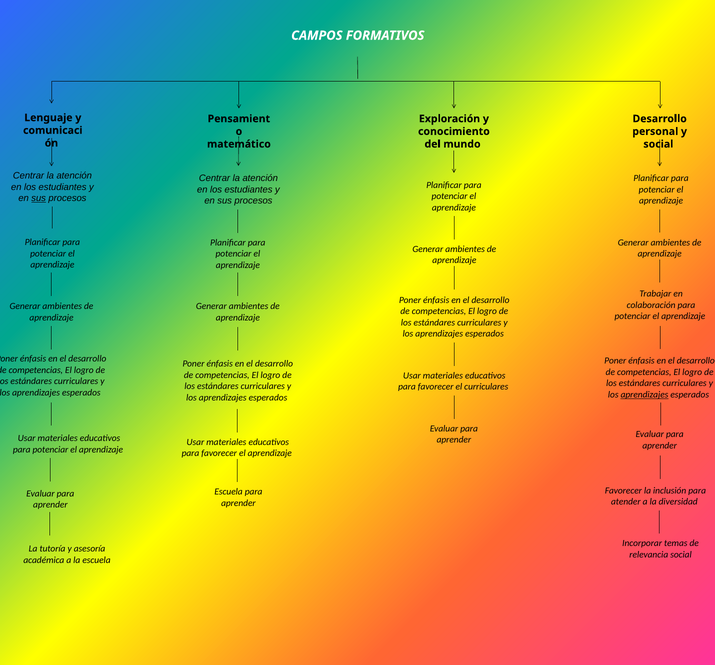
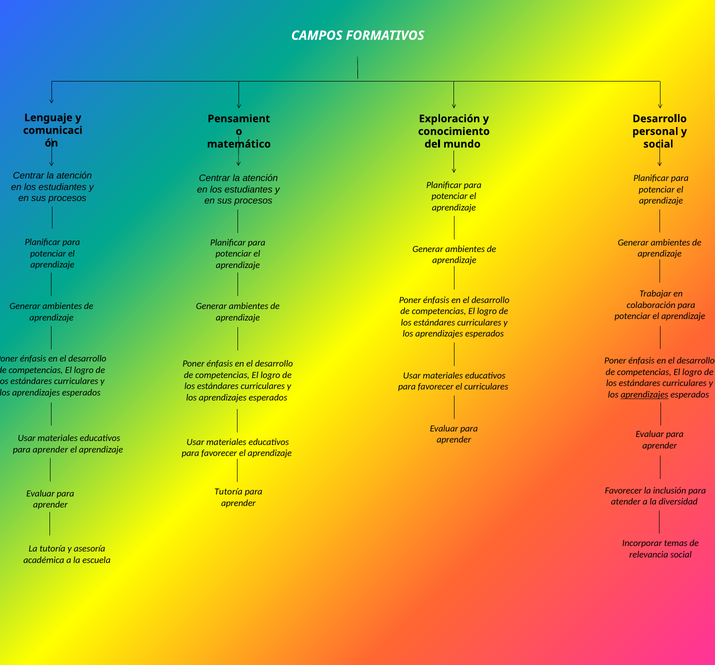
sus underline: present -> none (39, 198)
potenciar: potenciar -> aprender (50, 450)
Escuela: Escuela -> Tutoría (228, 492)
